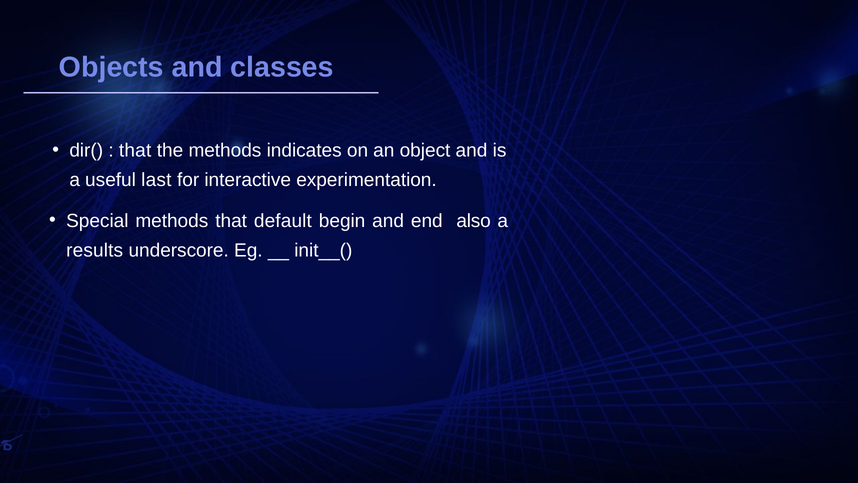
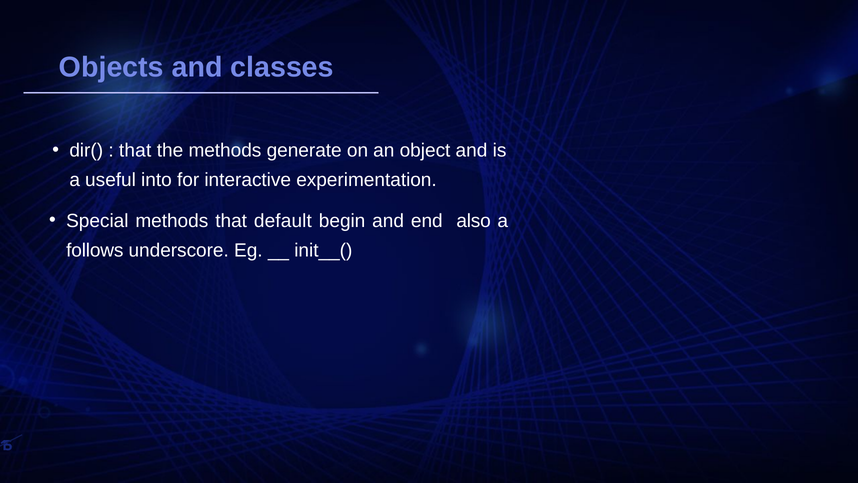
indicates: indicates -> generate (304, 150)
last: last -> into (156, 180)
results: results -> follows (95, 250)
